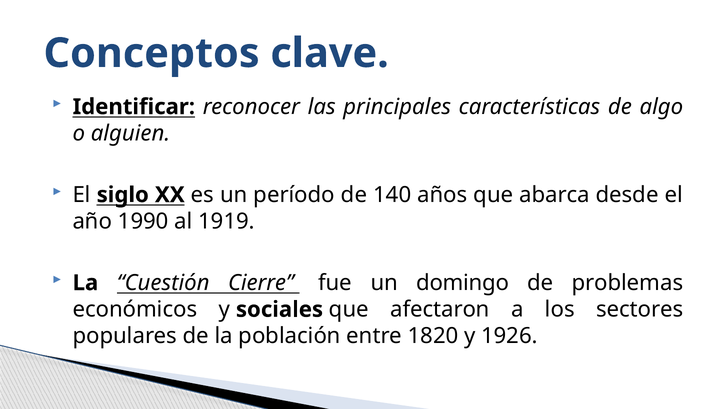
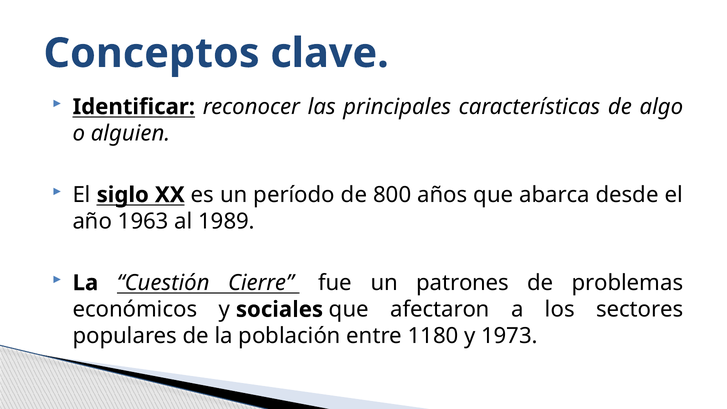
140: 140 -> 800 (392, 195)
1990: 1990 -> 1963 (143, 221)
1919: 1919 -> 1989 (226, 221)
domingo: domingo -> patrones (463, 283)
1820: 1820 -> 1180 (433, 336)
1926: 1926 -> 1973 (509, 336)
